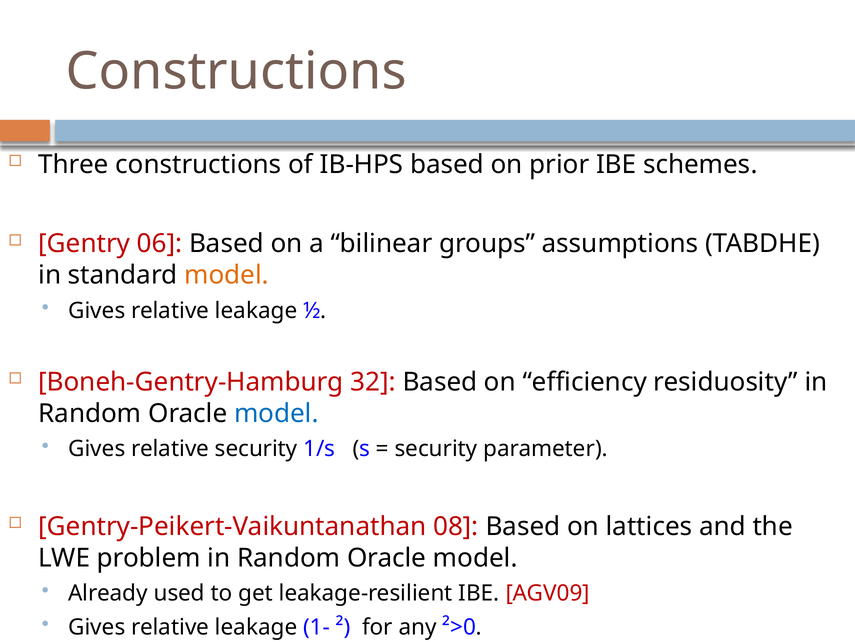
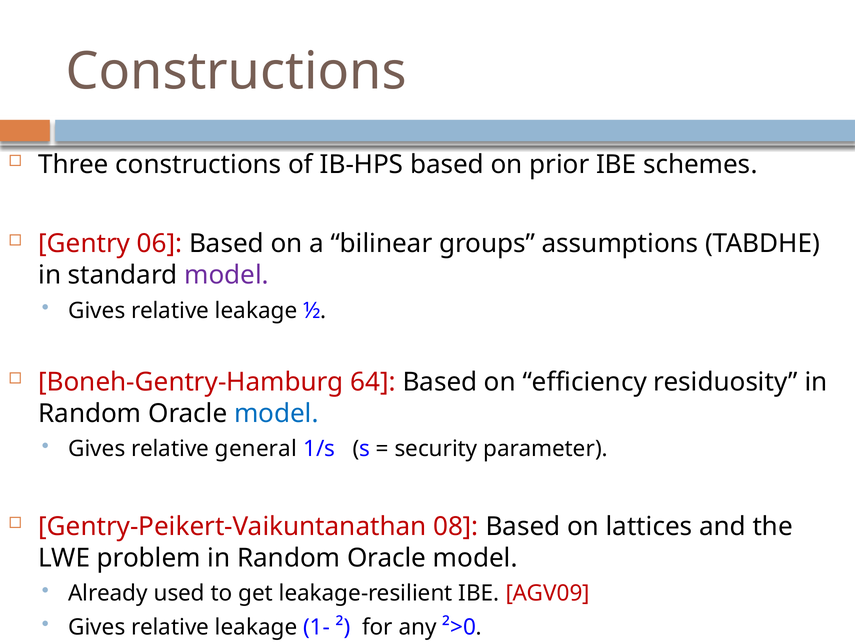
model colour: orange -> purple (226, 275)
32: 32 -> 64 (373, 382)
relative security: security -> general (256, 449)
